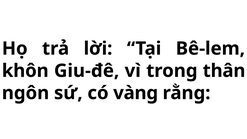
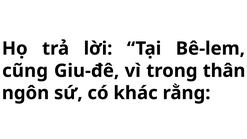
khôn: khôn -> cũng (25, 71)
vàng: vàng -> khác (136, 93)
